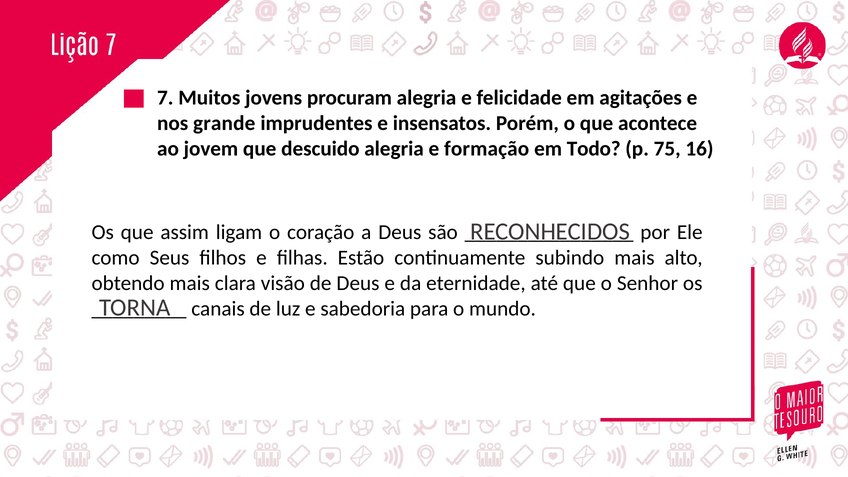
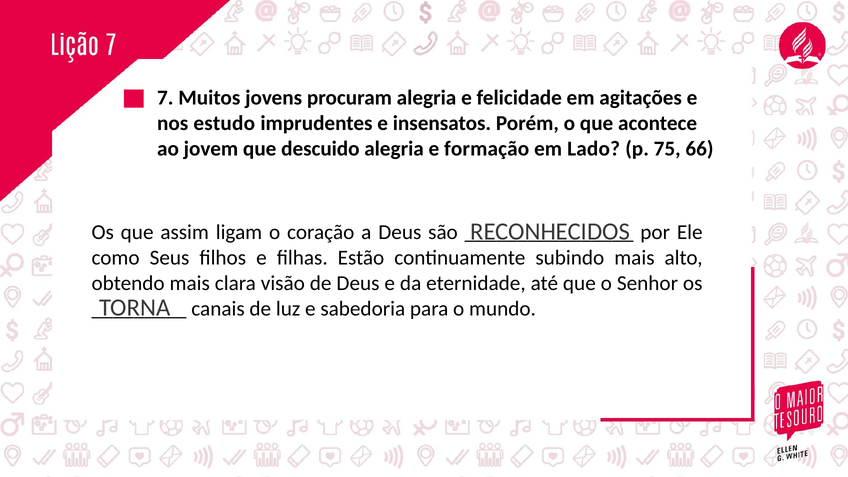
grande: grande -> estudo (224, 123)
Todo: Todo -> Lado (594, 149)
16: 16 -> 66 (700, 149)
